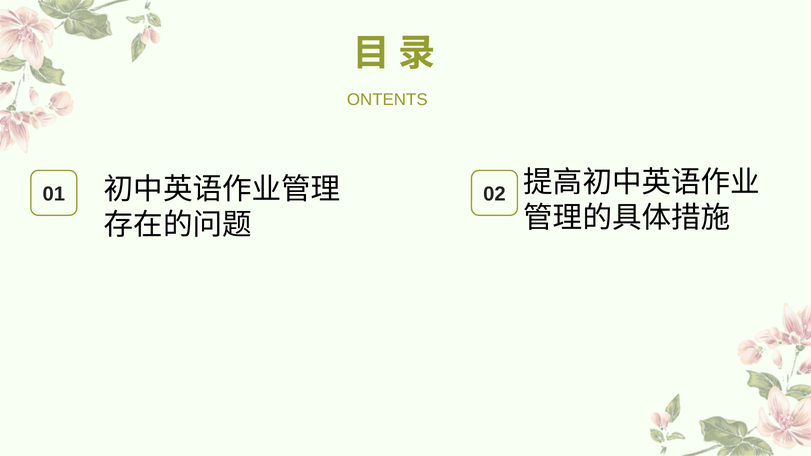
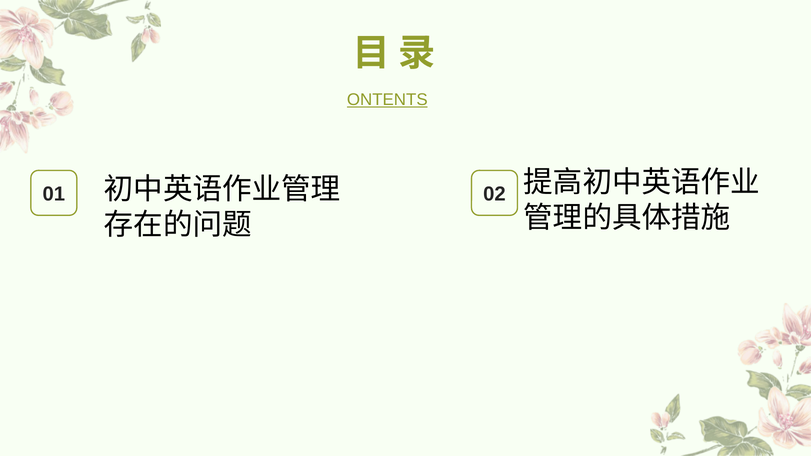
ONTENTS underline: none -> present (387, 100)
